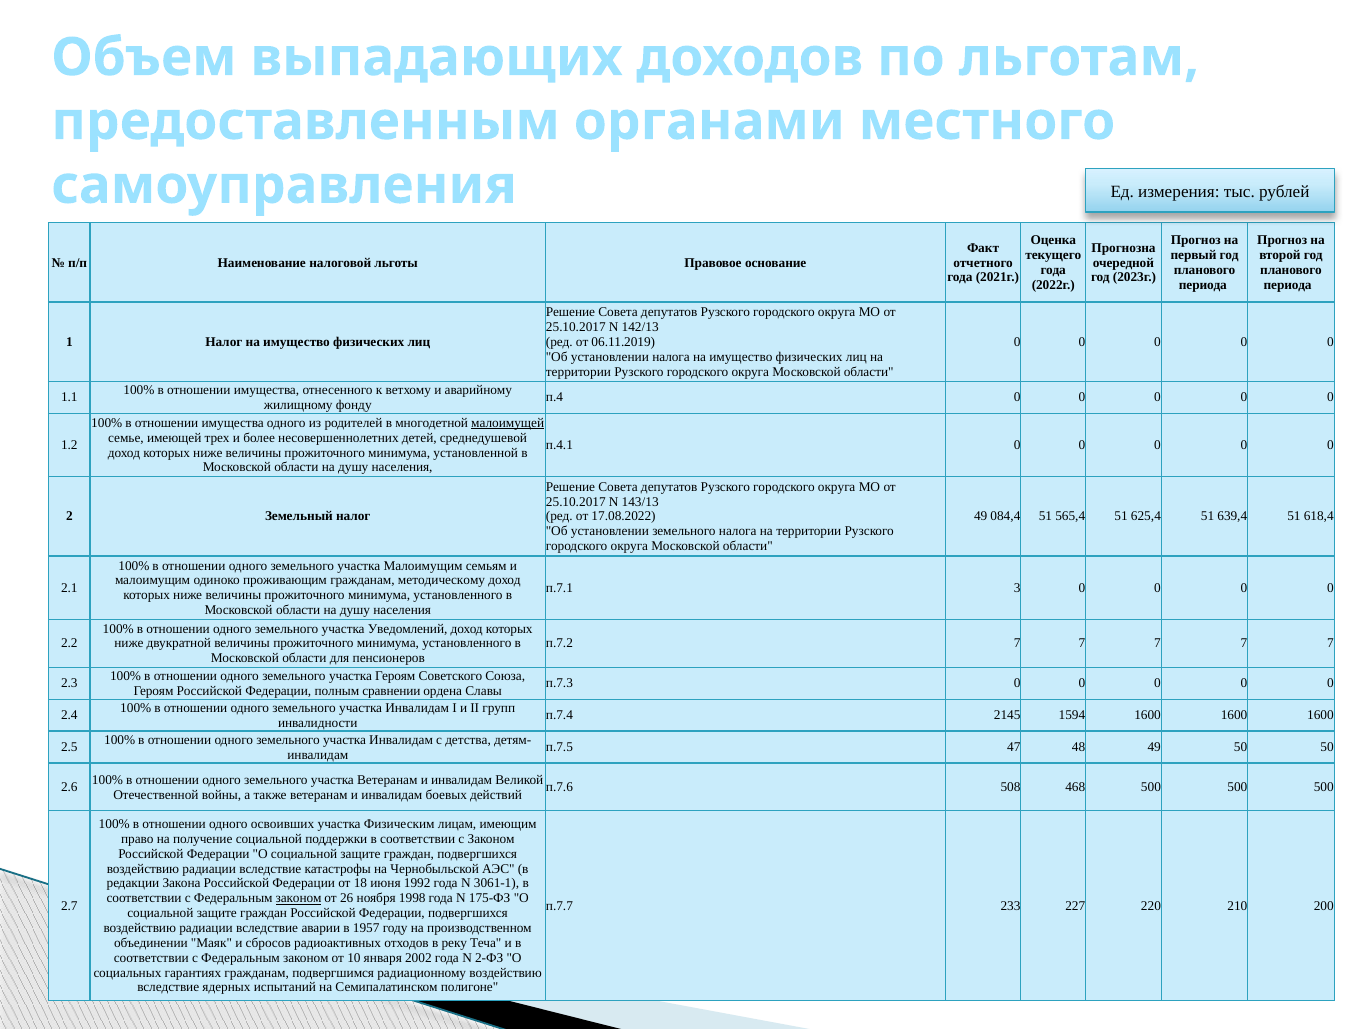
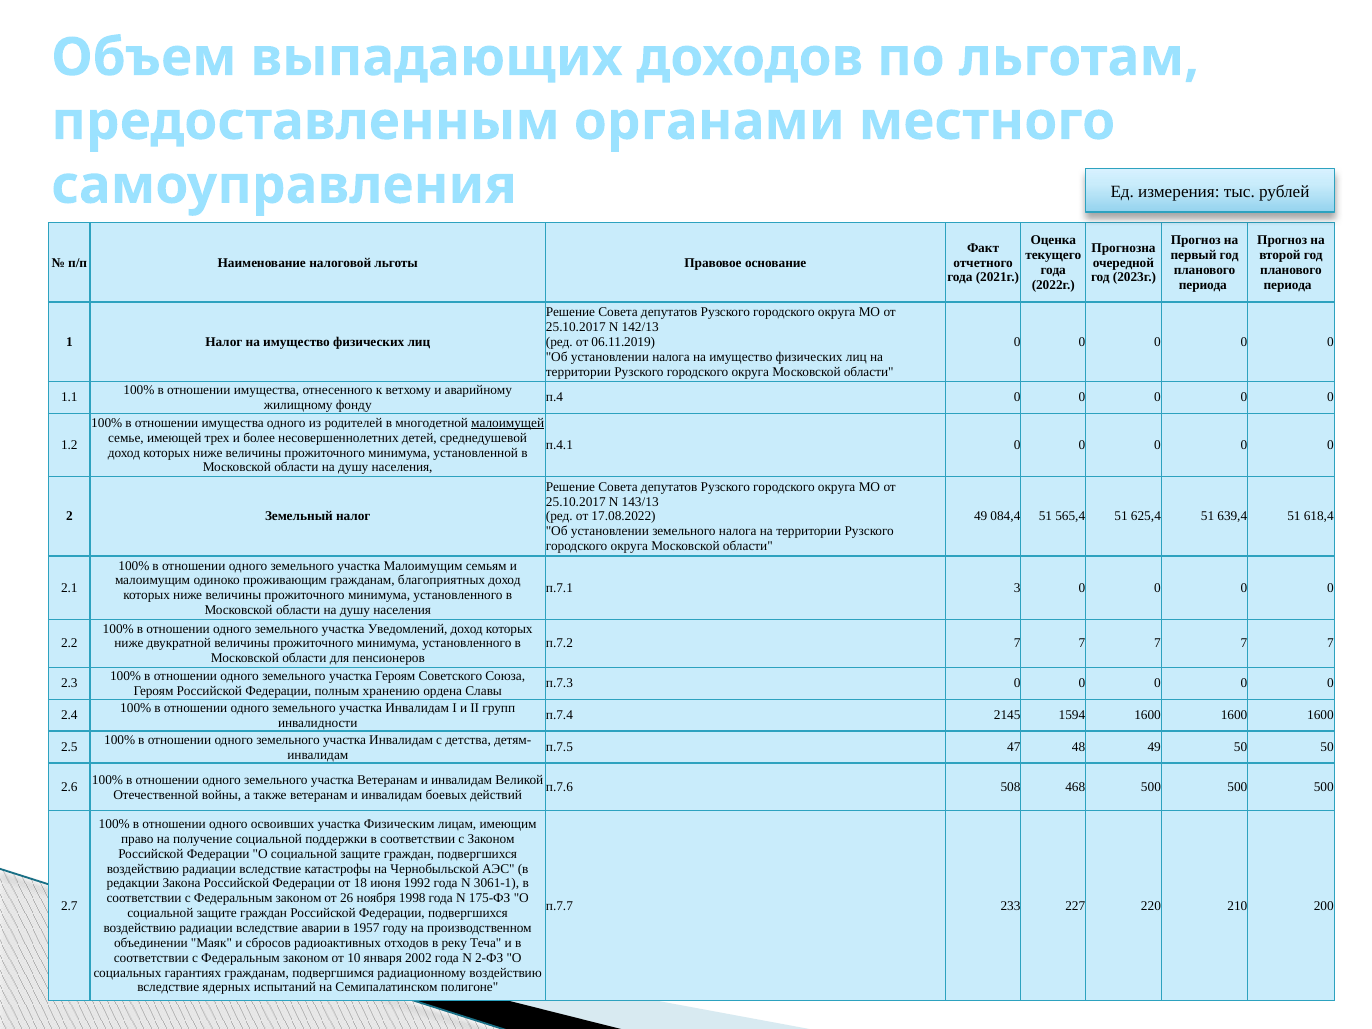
методическому: методическому -> благоприятных (442, 581)
сравнении: сравнении -> хранению (391, 691)
законом underline: present -> none (299, 898)
